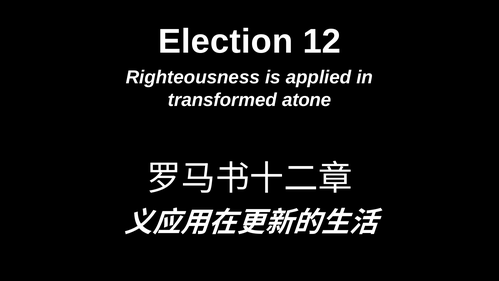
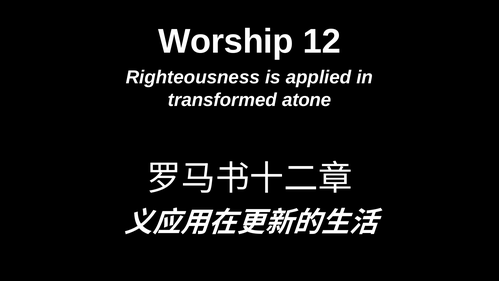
Election: Election -> Worship (226, 41)
